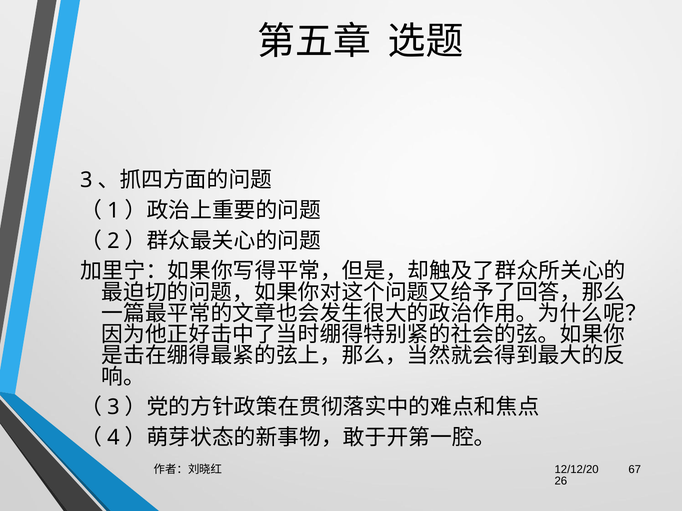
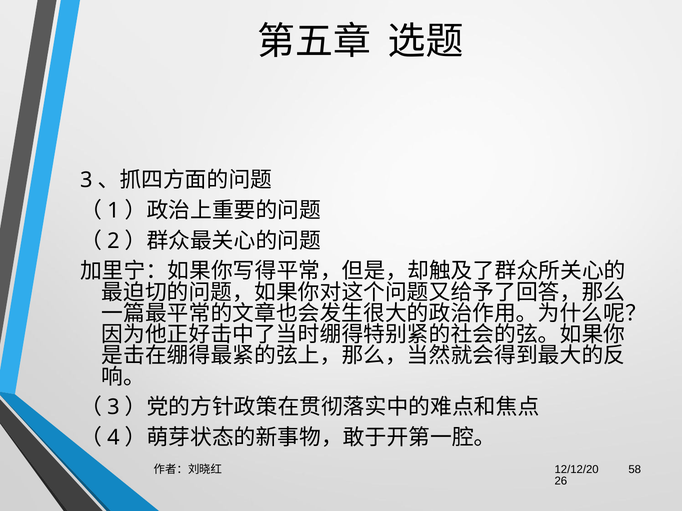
67: 67 -> 58 (635, 470)
